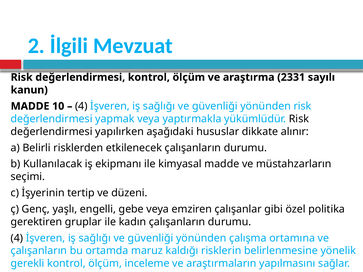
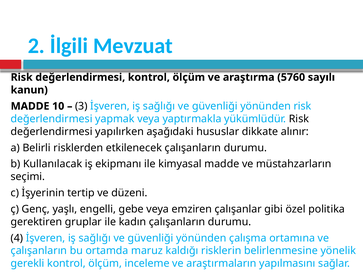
2331: 2331 -> 5760 (291, 77)
4: 4 -> 3 (81, 106)
